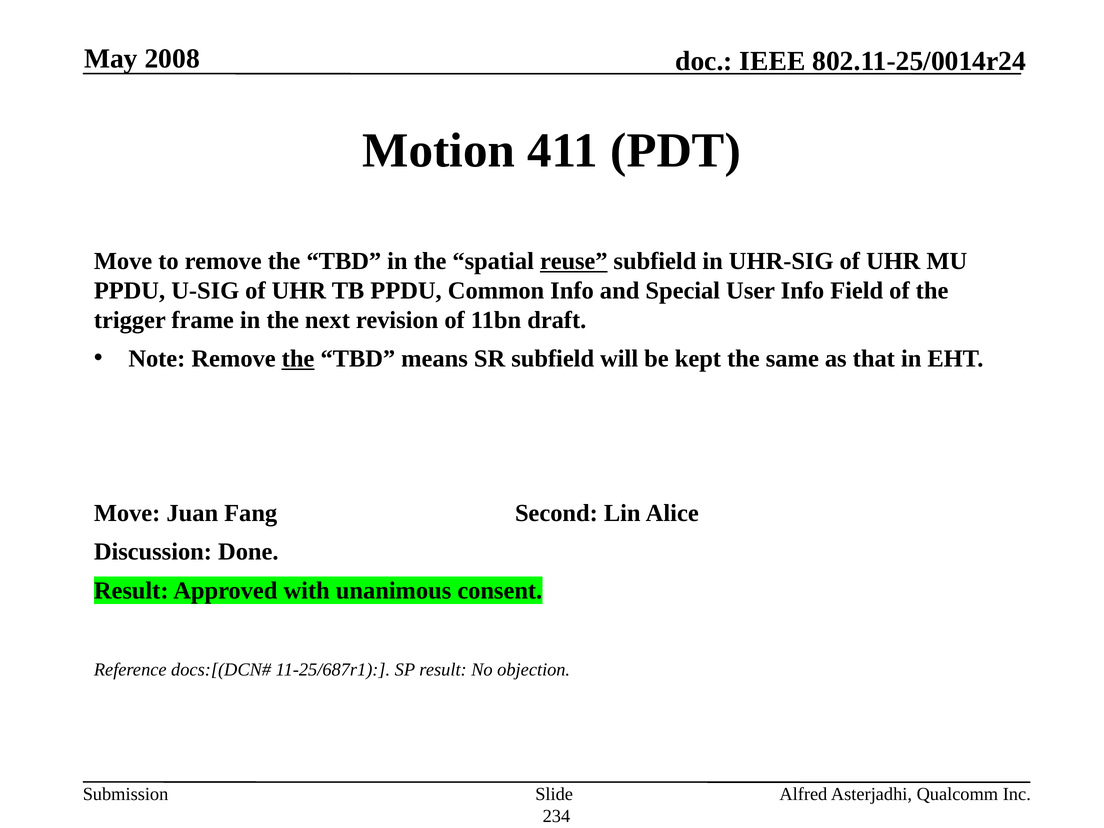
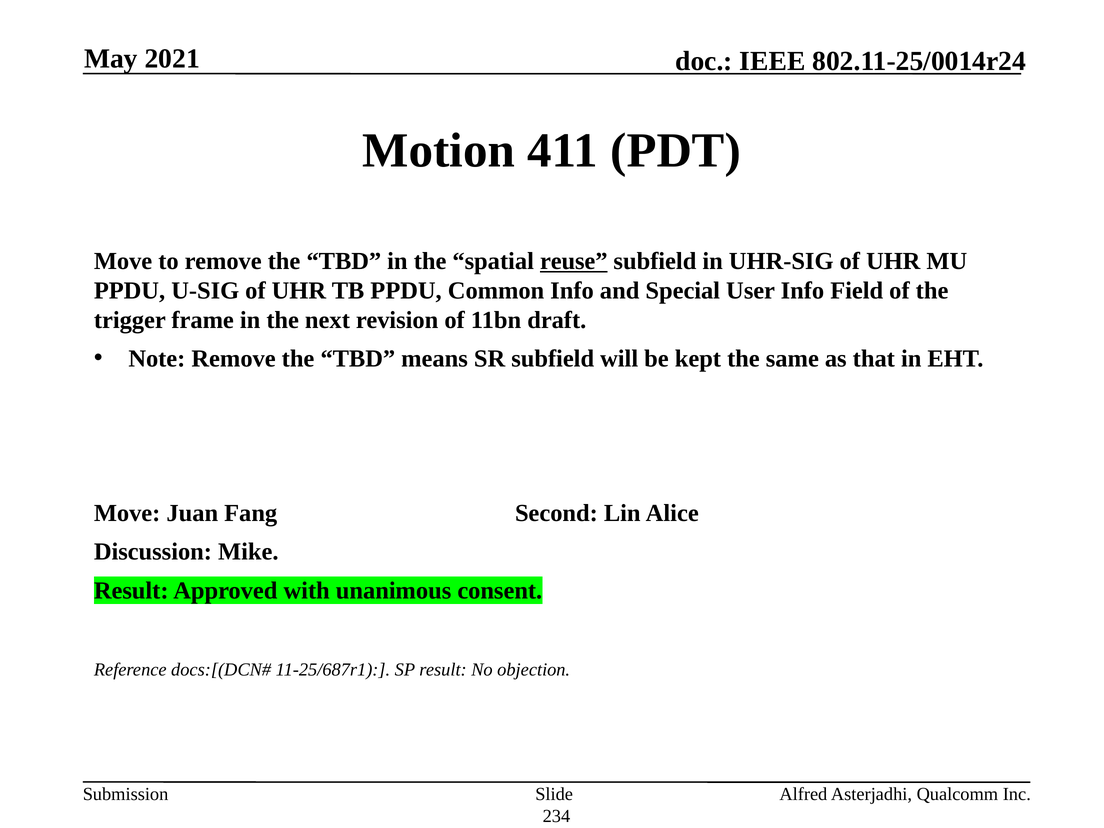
2008: 2008 -> 2021 (172, 59)
the underline: present -> none (298, 359)
Done: Done -> Mike (248, 552)
